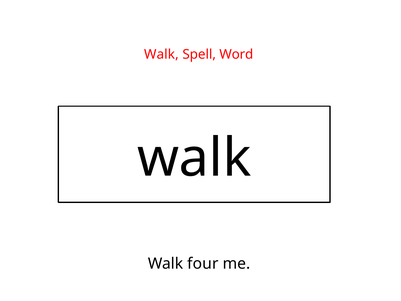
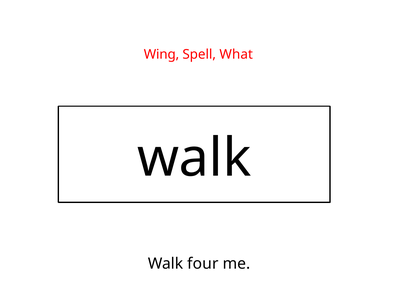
Walk: Walk -> Wing (161, 54)
Word: Word -> What (236, 54)
